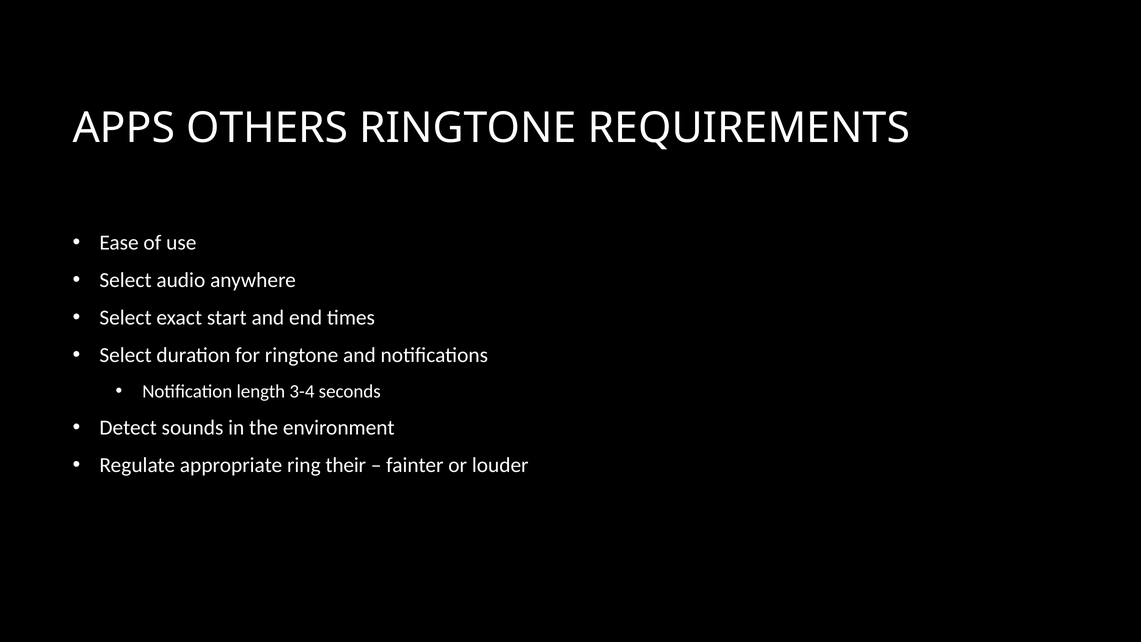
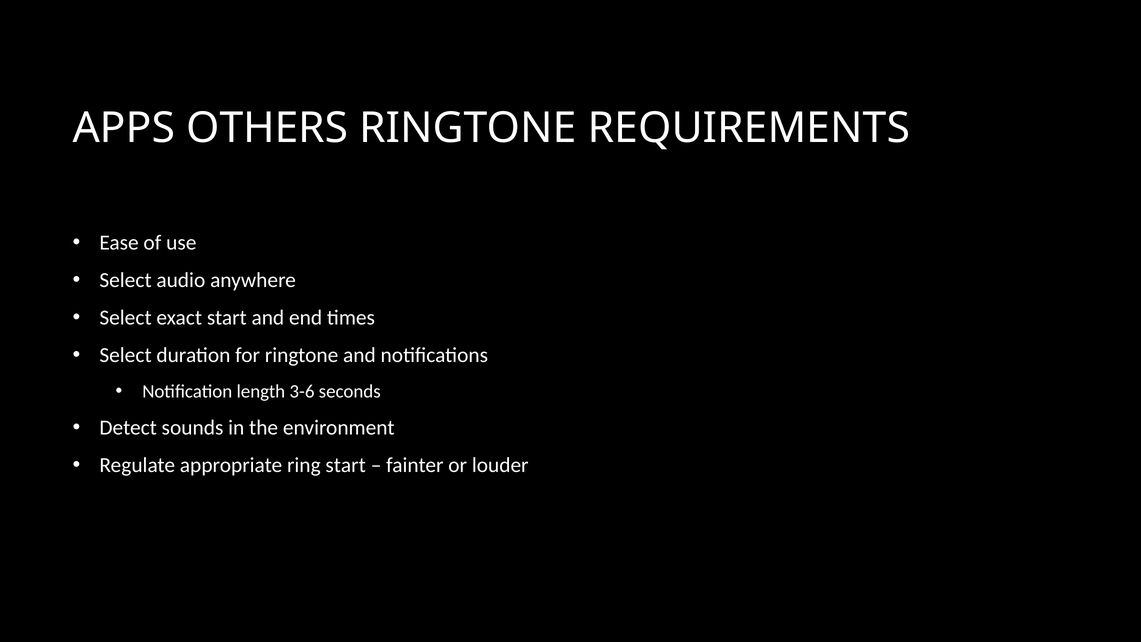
3-4: 3-4 -> 3-6 (302, 391)
ring their: their -> start (346, 465)
